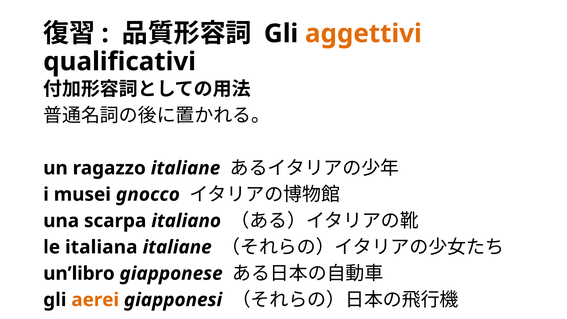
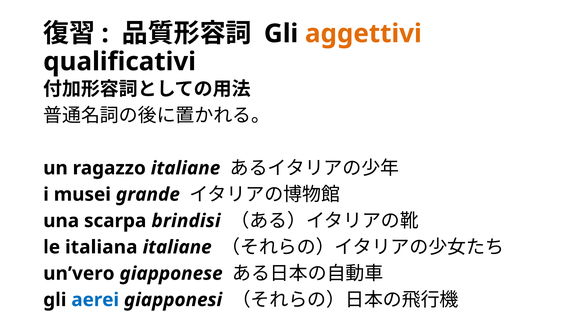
gnocco: gnocco -> grande (148, 194)
italiano: italiano -> brindisi (186, 221)
un’libro: un’libro -> un’vero (79, 273)
aerei colour: orange -> blue (95, 300)
